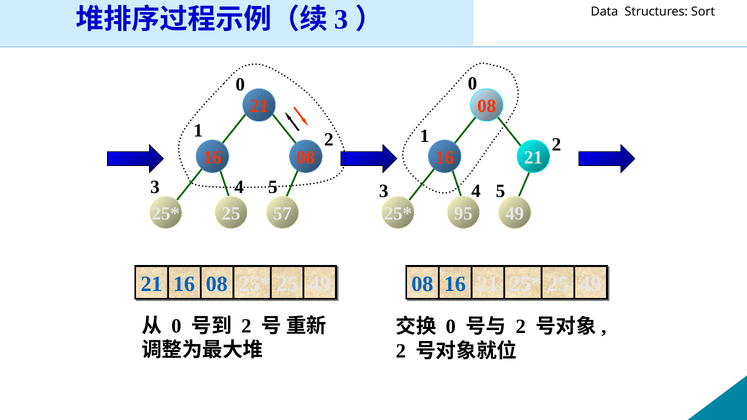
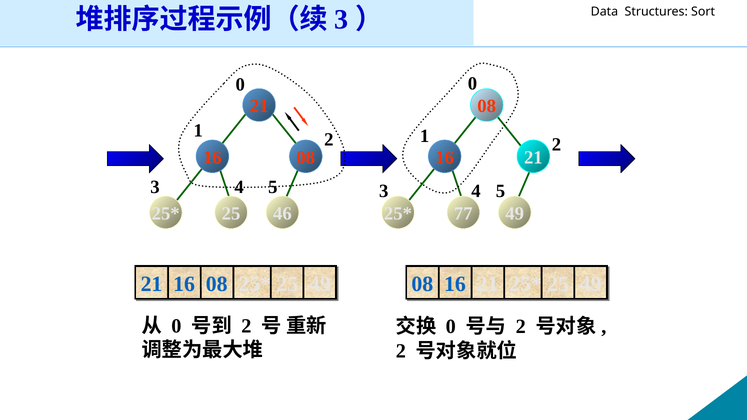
57: 57 -> 46 (282, 214)
95: 95 -> 77 (463, 214)
